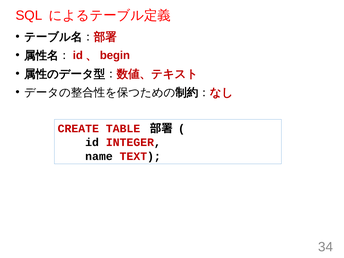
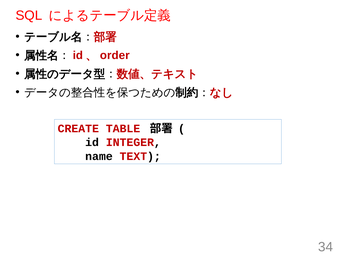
begin: begin -> order (115, 55)
